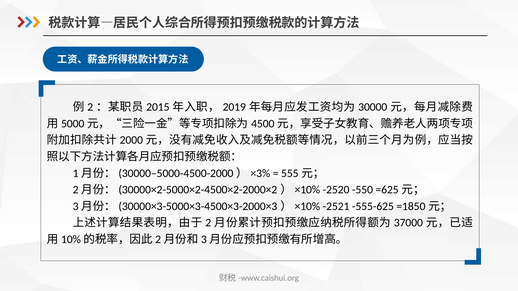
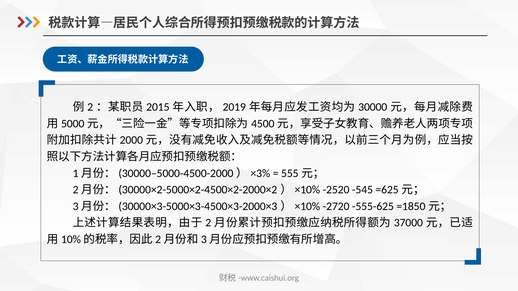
-550: -550 -> -545 (362, 190)
-2521: -2521 -> -2720 (336, 207)
